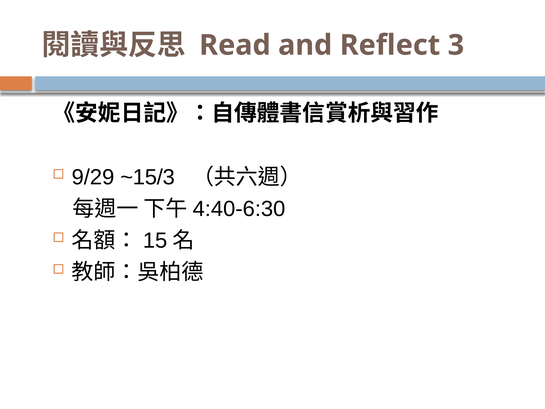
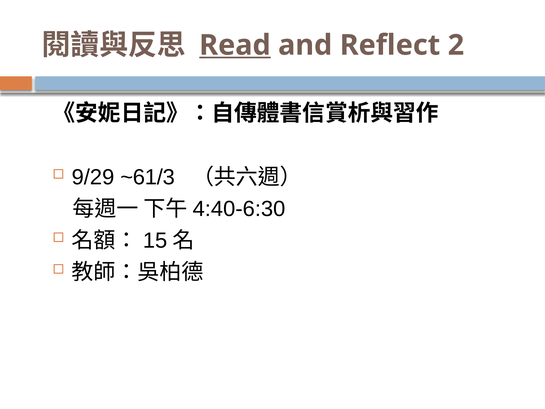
Read underline: none -> present (235, 45)
3: 3 -> 2 (456, 45)
~15/3: ~15/3 -> ~61/3 (148, 177)
